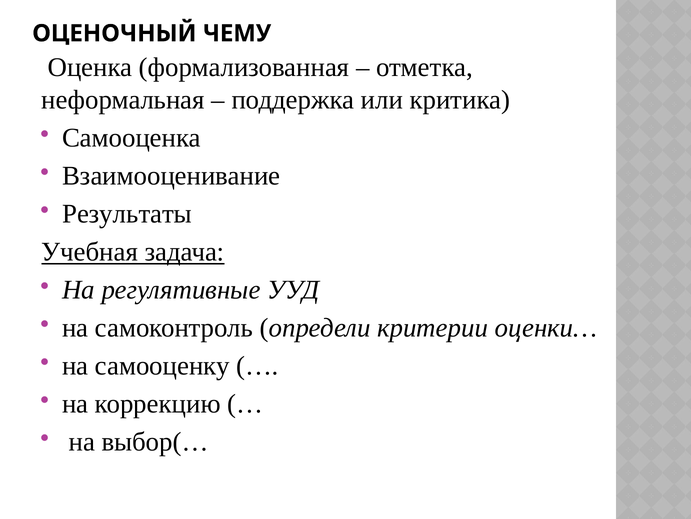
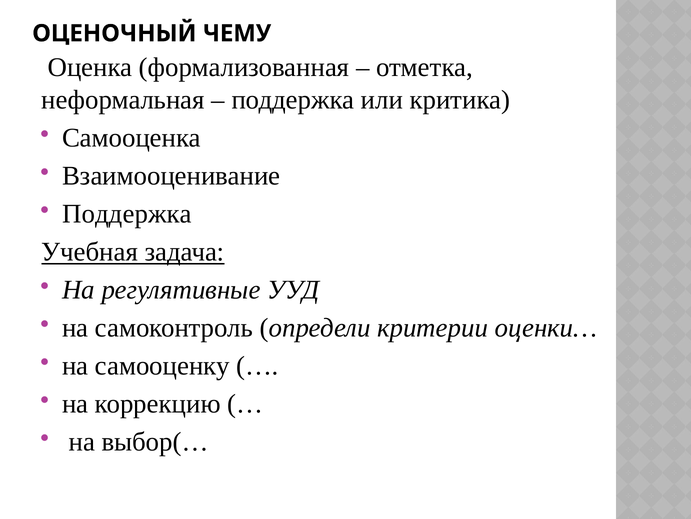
Результаты: Результаты -> Поддержка (127, 213)
